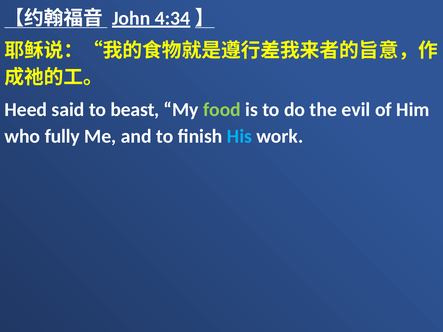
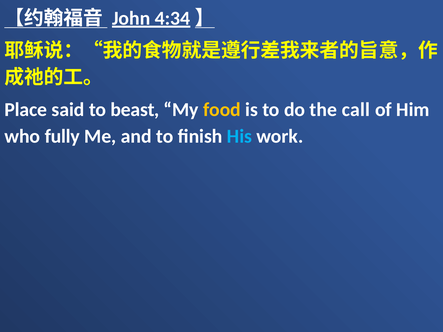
Heed: Heed -> Place (26, 110)
food colour: light green -> yellow (222, 110)
evil: evil -> call (356, 110)
